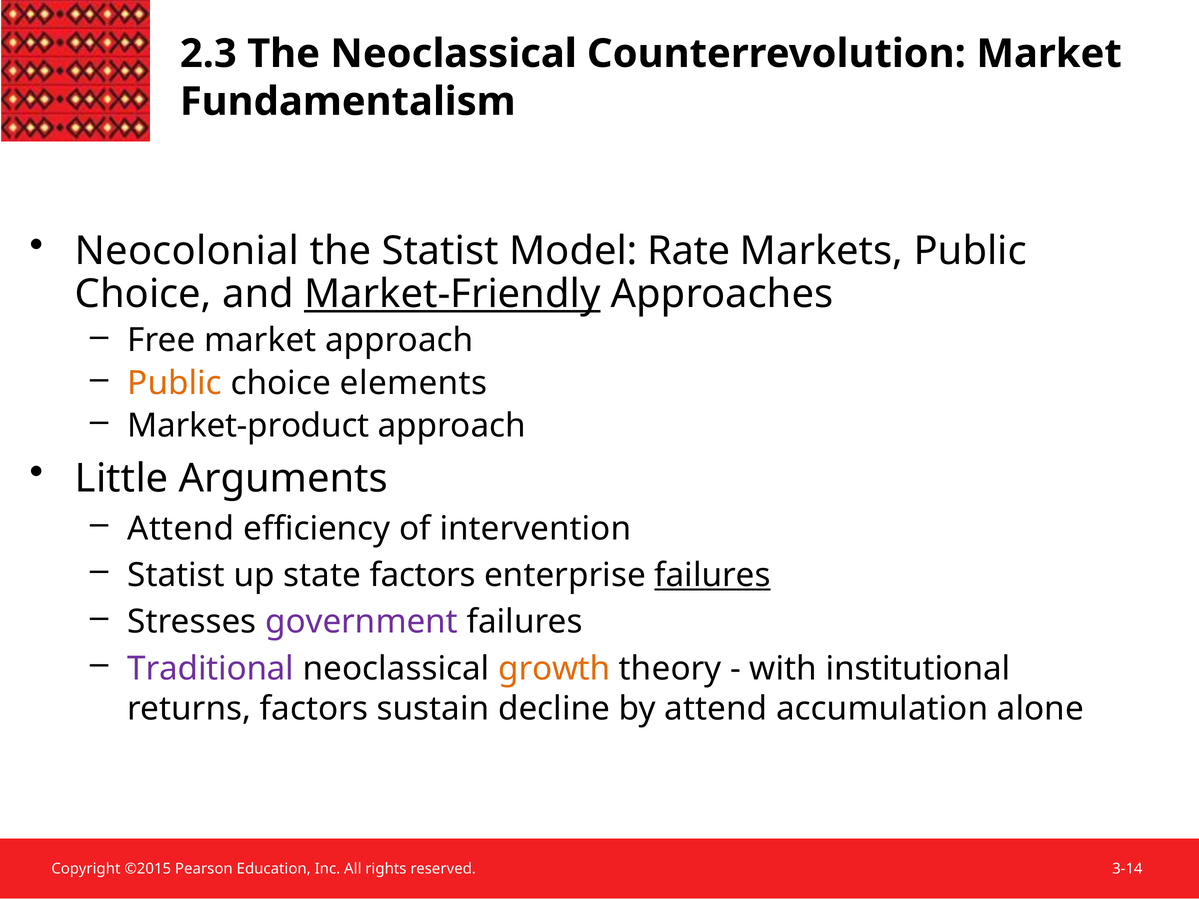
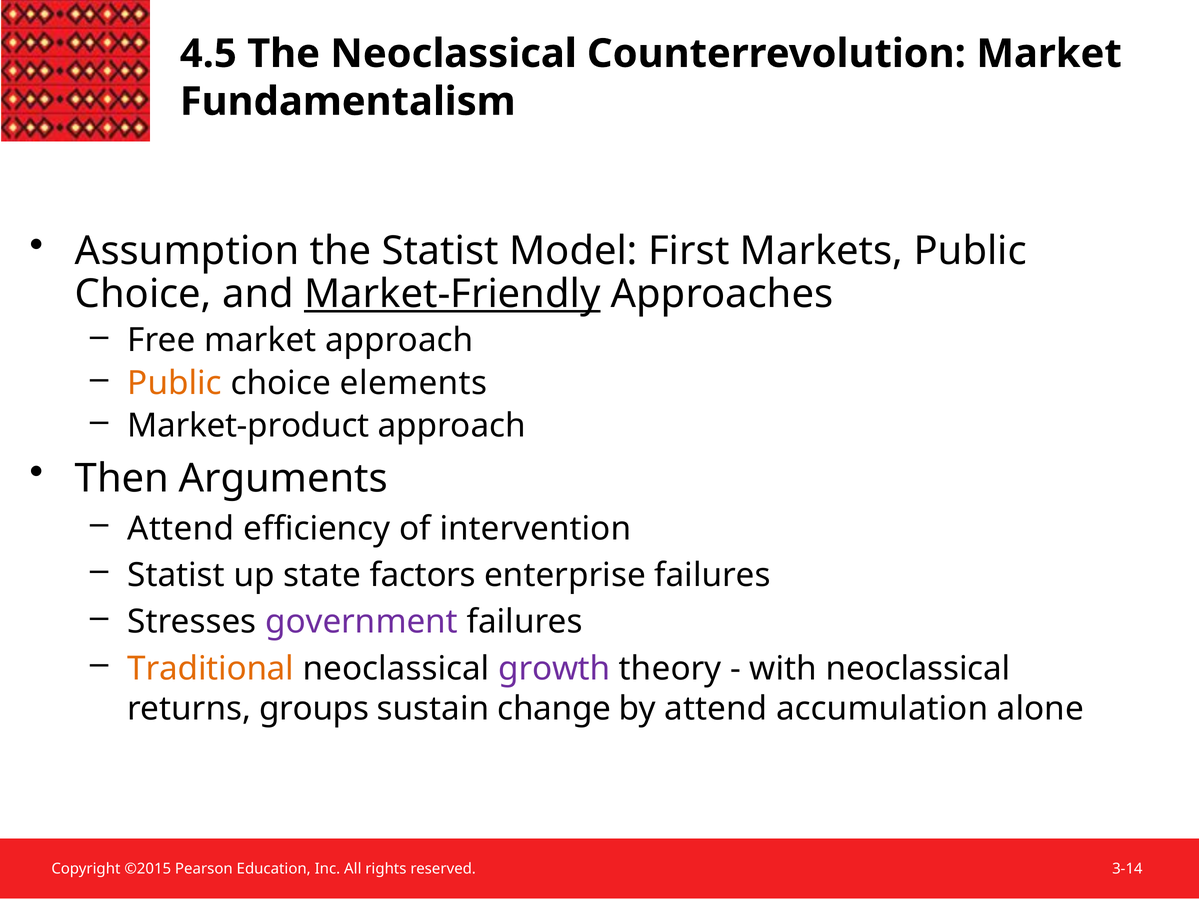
2.3: 2.3 -> 4.5 (208, 54)
Neocolonial: Neocolonial -> Assumption (187, 251)
Rate: Rate -> First (689, 251)
Little: Little -> Then (122, 479)
failures underline: present -> none (712, 576)
Traditional colour: purple -> orange (211, 669)
growth colour: orange -> purple (554, 669)
with institutional: institutional -> neoclassical (918, 669)
returns factors: factors -> groups (314, 709)
decline: decline -> change (554, 709)
